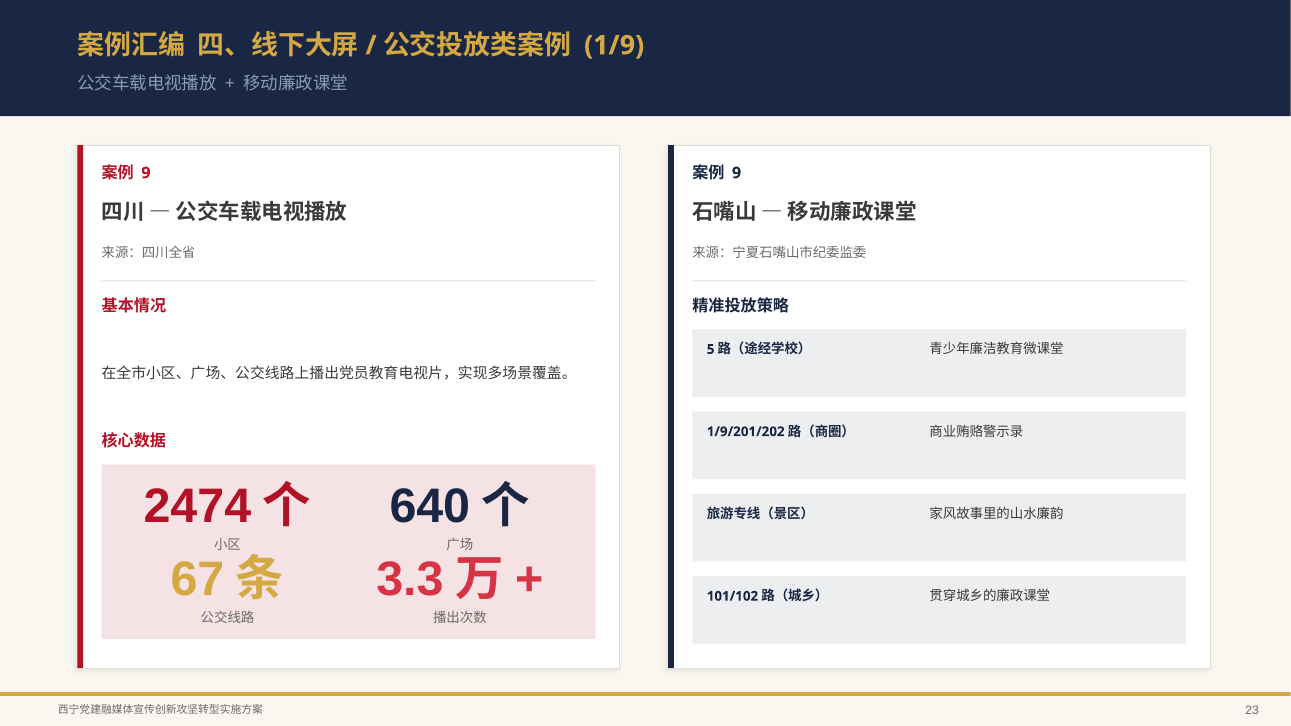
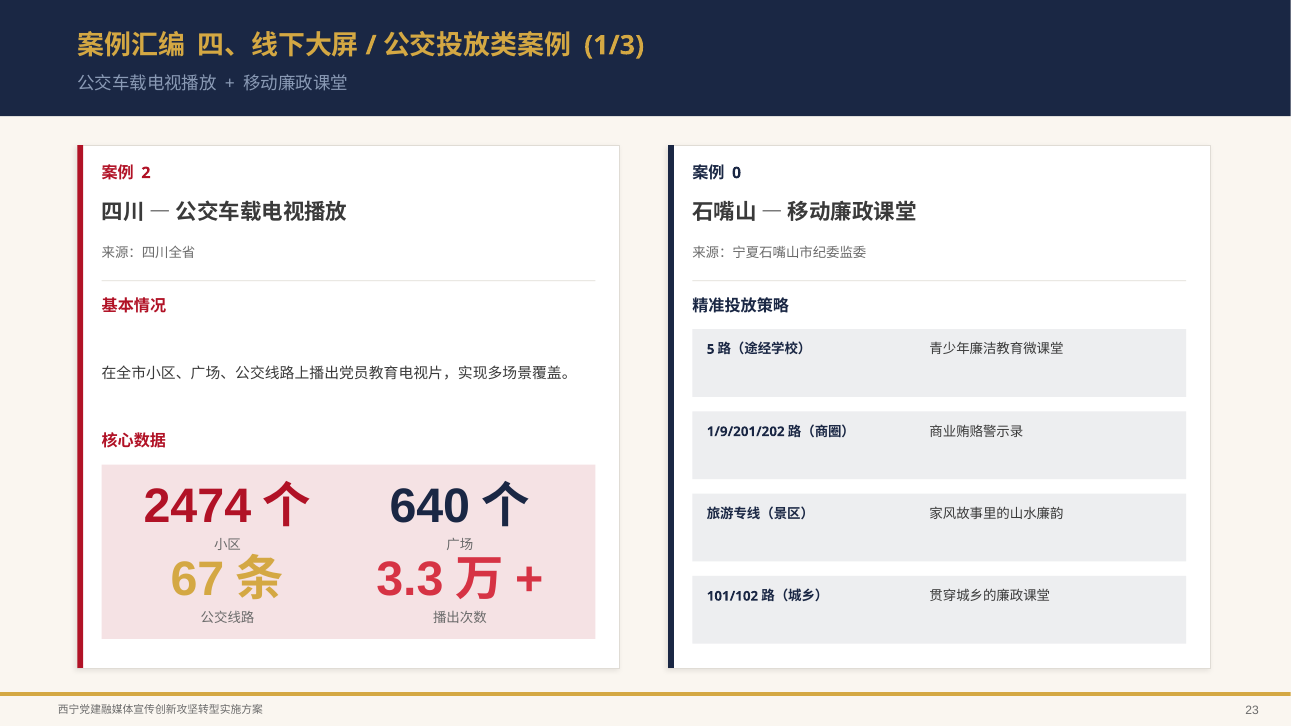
1/9: 1/9 -> 1/3 (614, 45)
9: 9 -> 2 (146, 173)
9: 9 -> 0 (737, 173)
